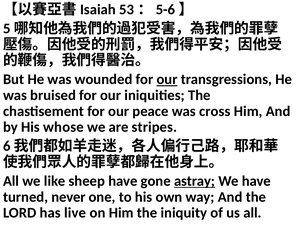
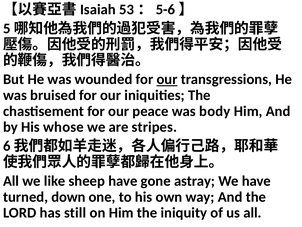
cross: cross -> body (215, 111)
astray underline: present -> none (195, 181)
never: never -> down (68, 197)
live: live -> still (75, 212)
